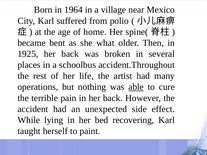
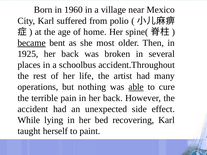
1964: 1964 -> 1960 (73, 10)
became underline: none -> present (32, 43)
what: what -> most (105, 43)
